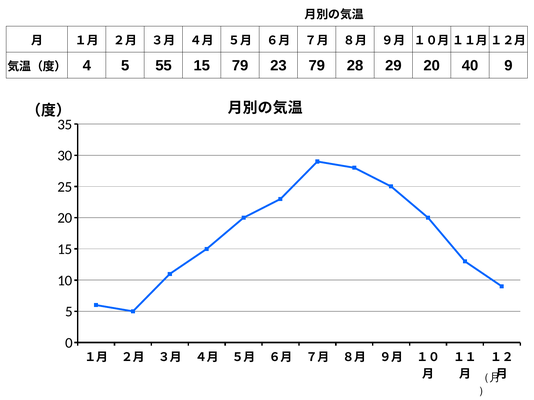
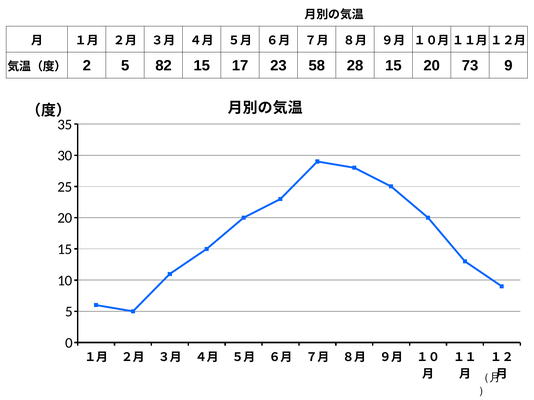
4: 4 -> 2 (87, 66)
55: 55 -> 82 (164, 66)
15 79: 79 -> 17 (240, 66)
23 79: 79 -> 58 (317, 66)
28 29: 29 -> 15 (393, 66)
40: 40 -> 73 (470, 66)
